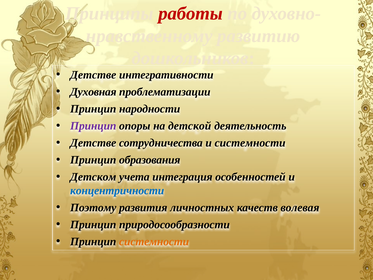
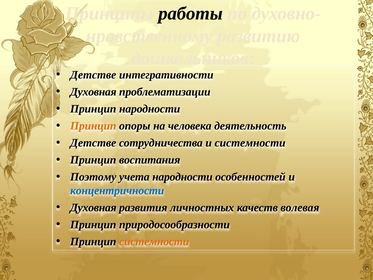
работы colour: red -> black (191, 13)
Принцип colour: purple -> orange (93, 126)
детской: детской -> человека (190, 126)
образования: образования -> воспитания (150, 160)
Детском: Детском -> Поэтому (93, 177)
учета интеграция: интеграция -> народности (182, 177)
Поэтому: Поэтому -> Духовная (93, 207)
